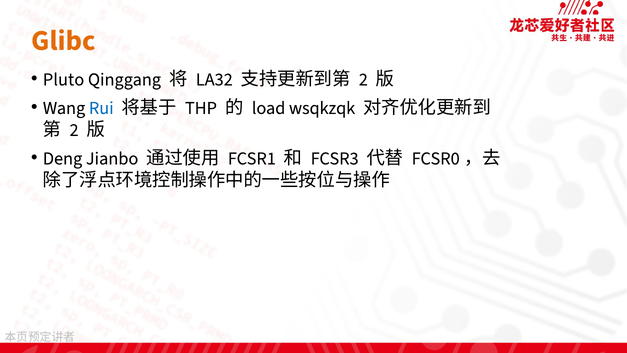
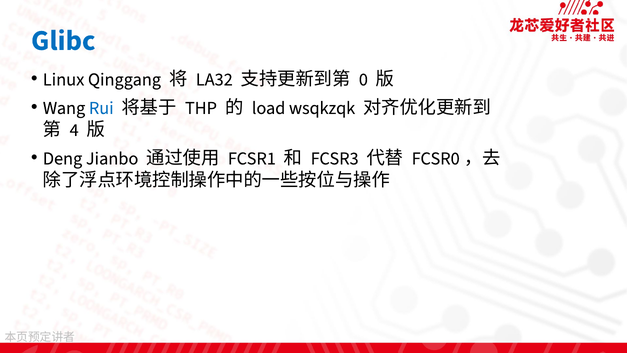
Glibc colour: orange -> blue (63, 40)
Pluto: Pluto -> Linux (64, 79)
2: 2 -> 0 (363, 79)
2: 2 -> 4 (74, 130)
